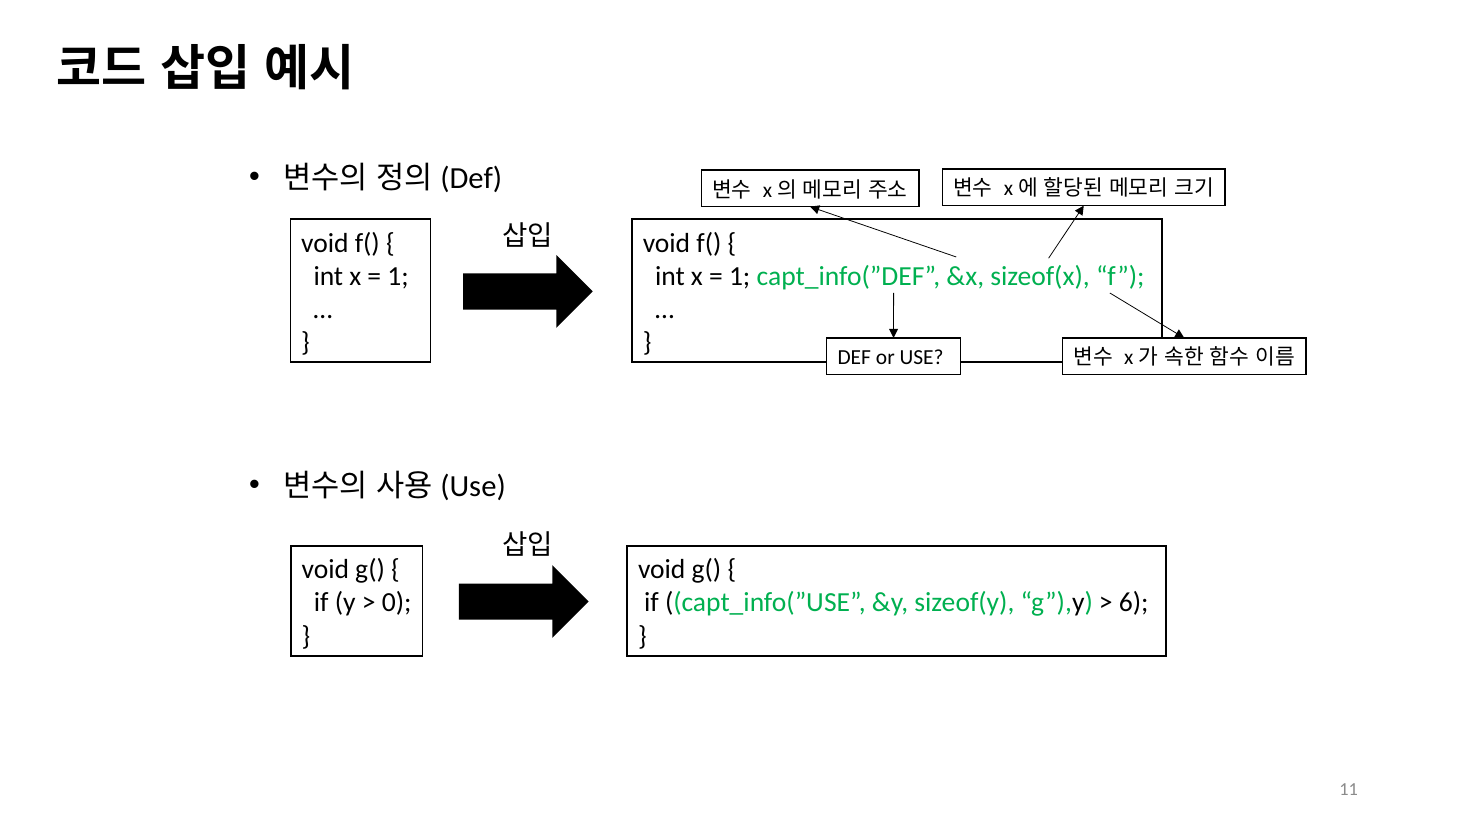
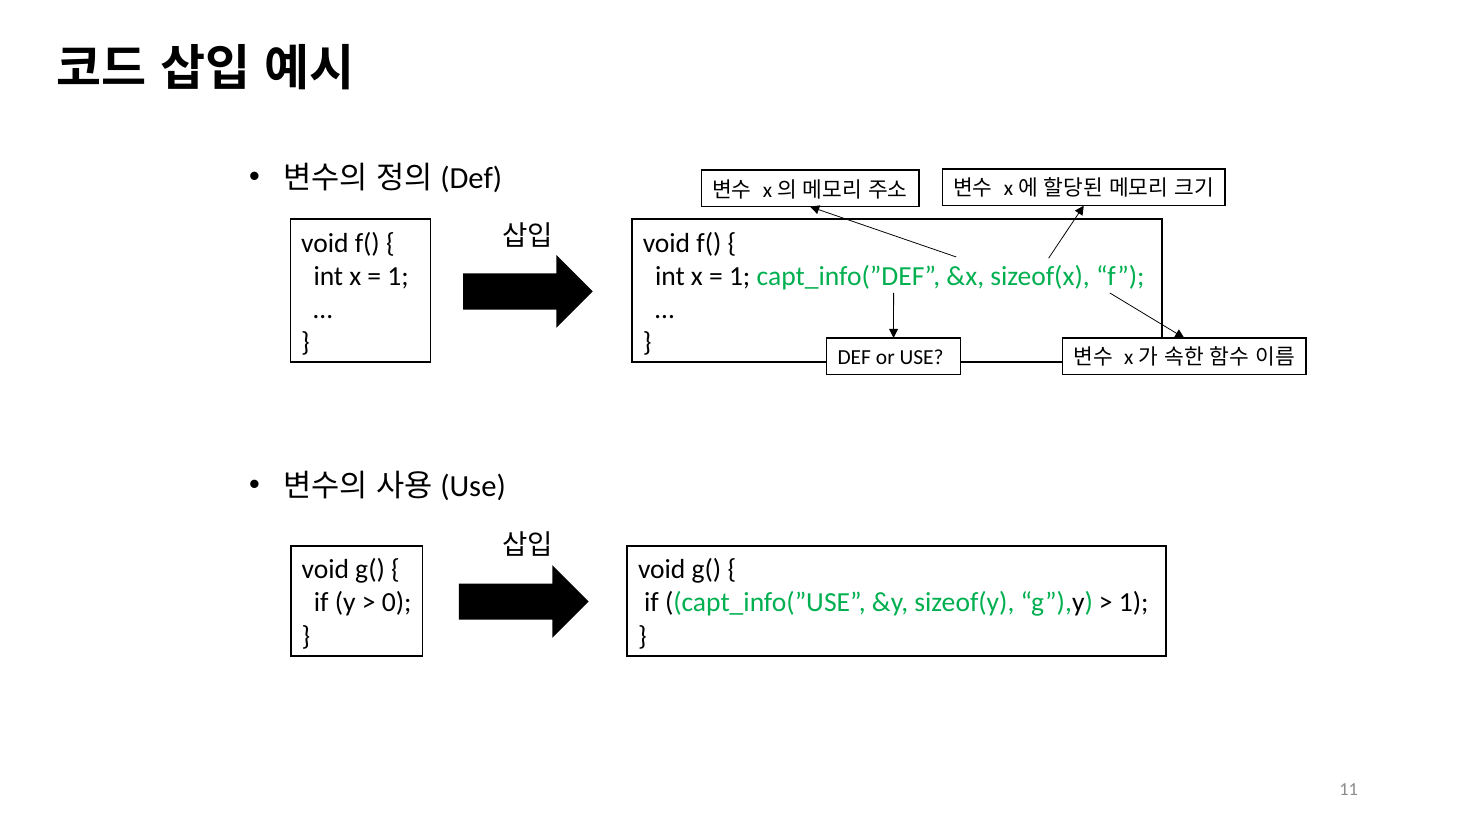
6: 6 -> 1 (1134, 603)
